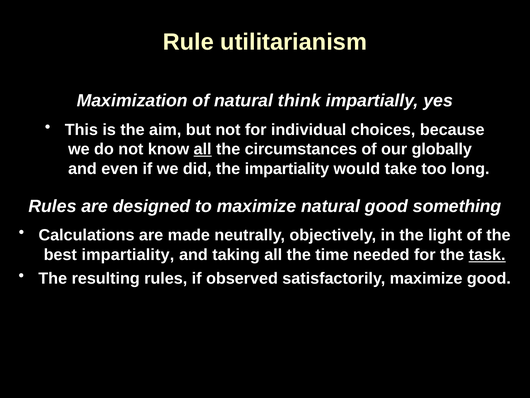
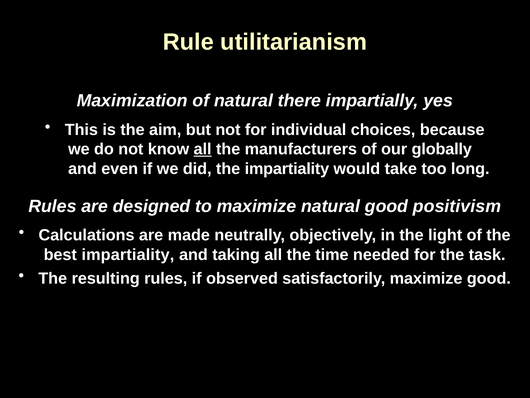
think: think -> there (299, 101)
circumstances: circumstances -> manufacturers (301, 149)
something: something -> positivism (457, 206)
task underline: present -> none (487, 254)
